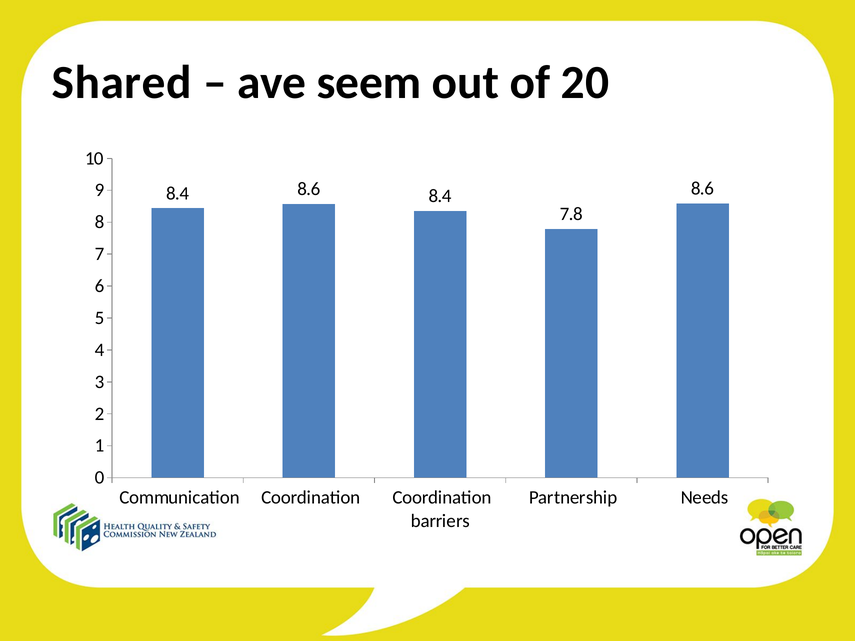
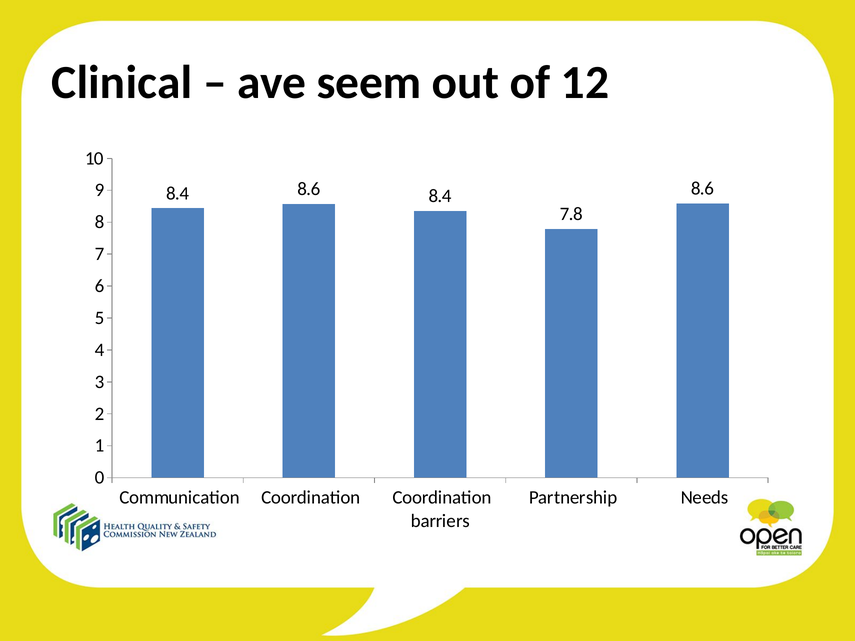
Shared: Shared -> Clinical (122, 82)
20: 20 -> 12 (585, 82)
